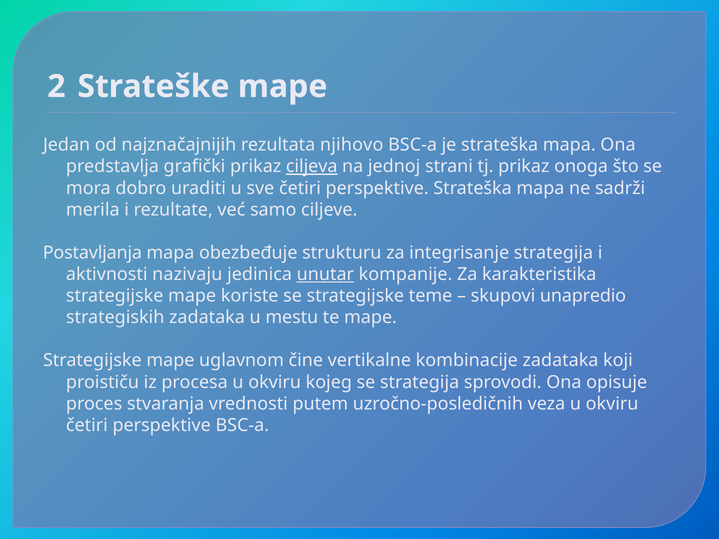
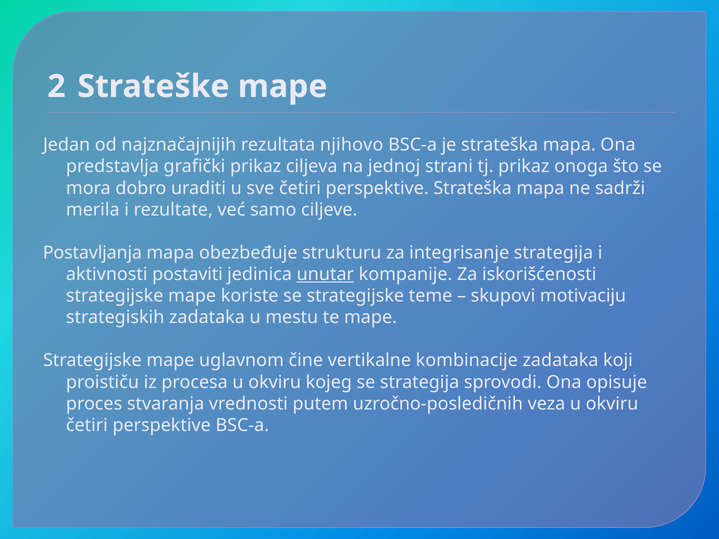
ciljeva underline: present -> none (312, 167)
nazivaju: nazivaju -> postaviti (187, 274)
karakteristika: karakteristika -> iskorišćenosti (539, 274)
unapredio: unapredio -> motivaciju (583, 296)
